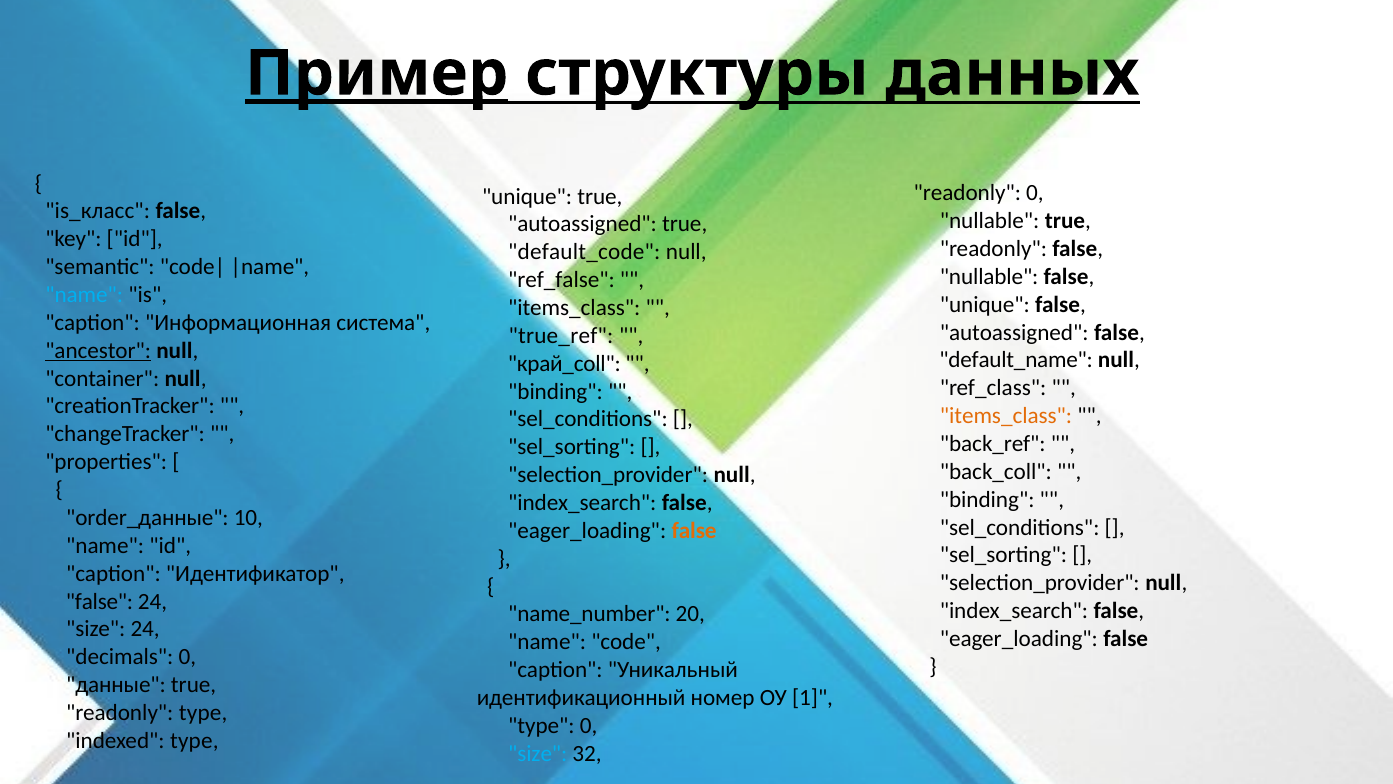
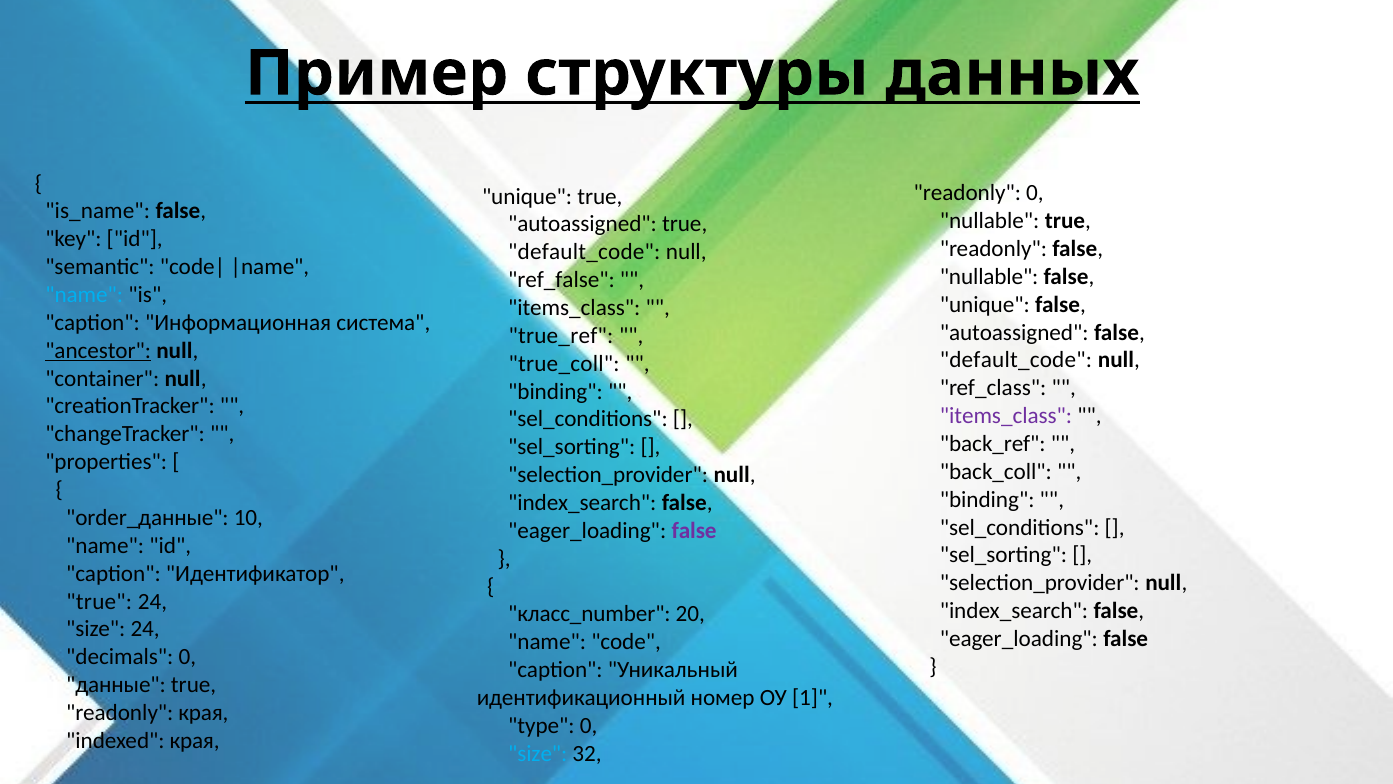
Пример underline: present -> none (377, 73)
is_класс: is_класс -> is_name (98, 211)
default_name: default_name -> default_code (1016, 360)
край_coll: край_coll -> true_coll (564, 363)
items_class colour: orange -> purple (1006, 416)
false colour: orange -> purple (694, 530)
false: false -> true (99, 601)
name_number: name_number -> класс_number (589, 614)
readonly type: type -> края (203, 712)
indexed type: type -> края (195, 740)
